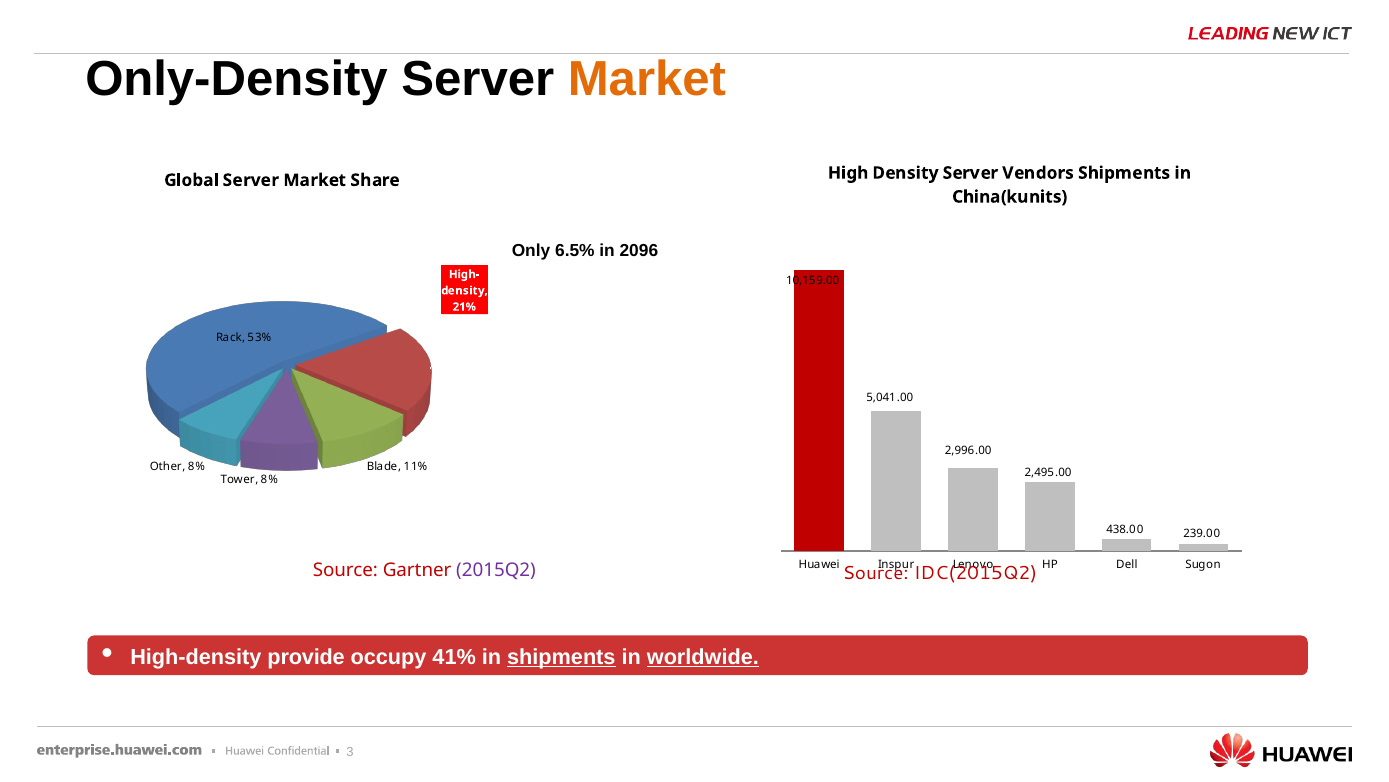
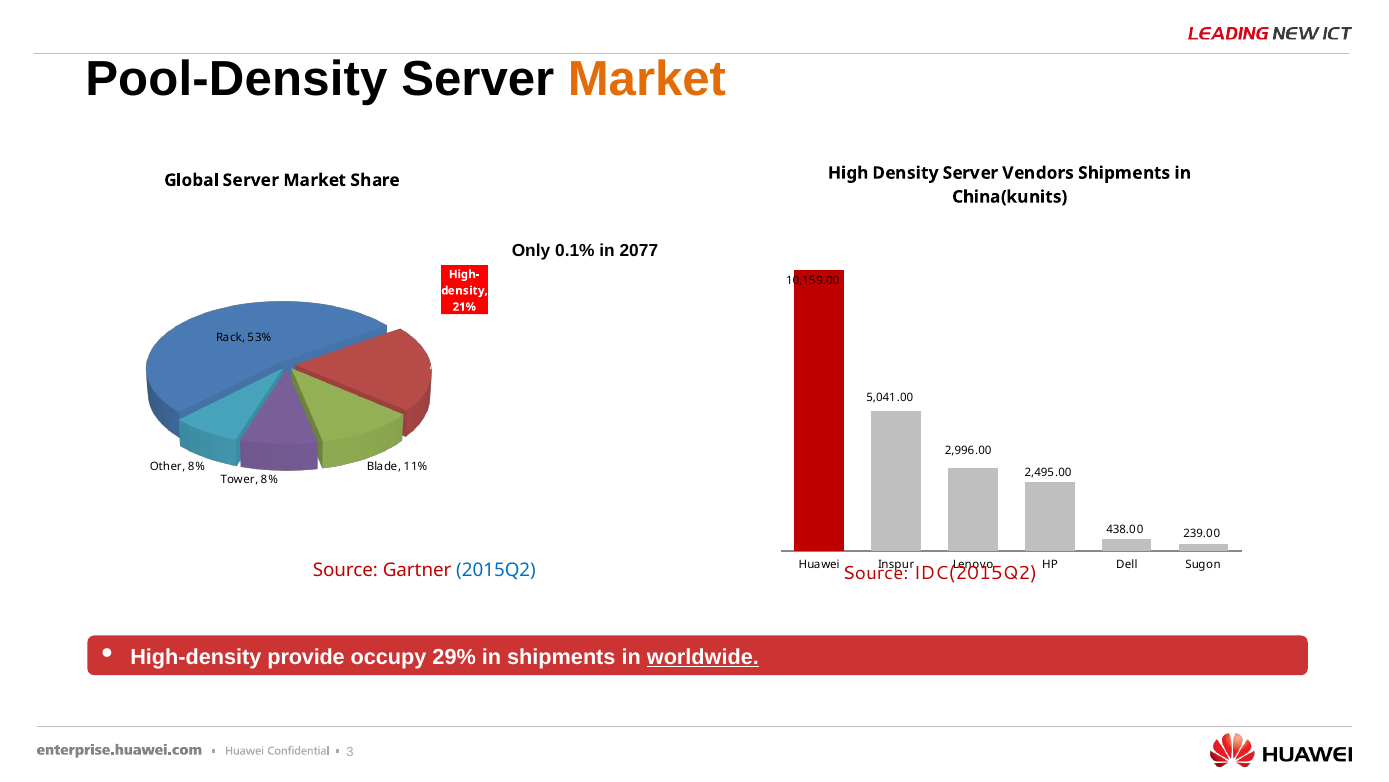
Only-Density: Only-Density -> Pool-Density (236, 79)
6.5%: 6.5% -> 0.1% (575, 251)
2096: 2096 -> 2077 (639, 251)
2015Q2 colour: purple -> blue (496, 570)
41%: 41% -> 29% (454, 656)
shipments underline: present -> none (561, 656)
